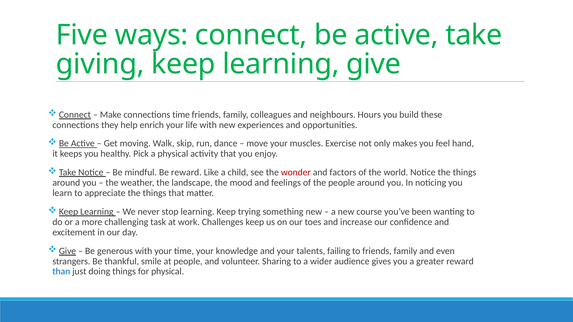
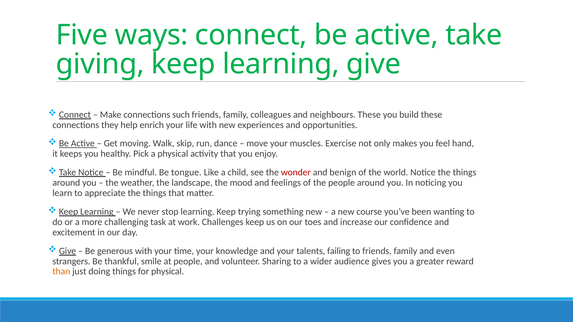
connections time: time -> such (181, 115)
neighbours Hours: Hours -> These (369, 115)
Be reward: reward -> tongue (186, 173)
factors: factors -> benign (343, 173)
than colour: blue -> orange (61, 272)
